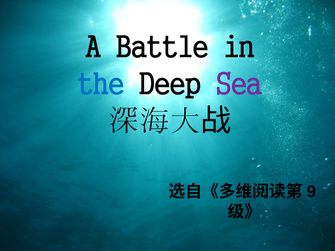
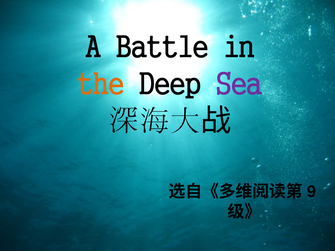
the colour: blue -> orange (101, 84)
